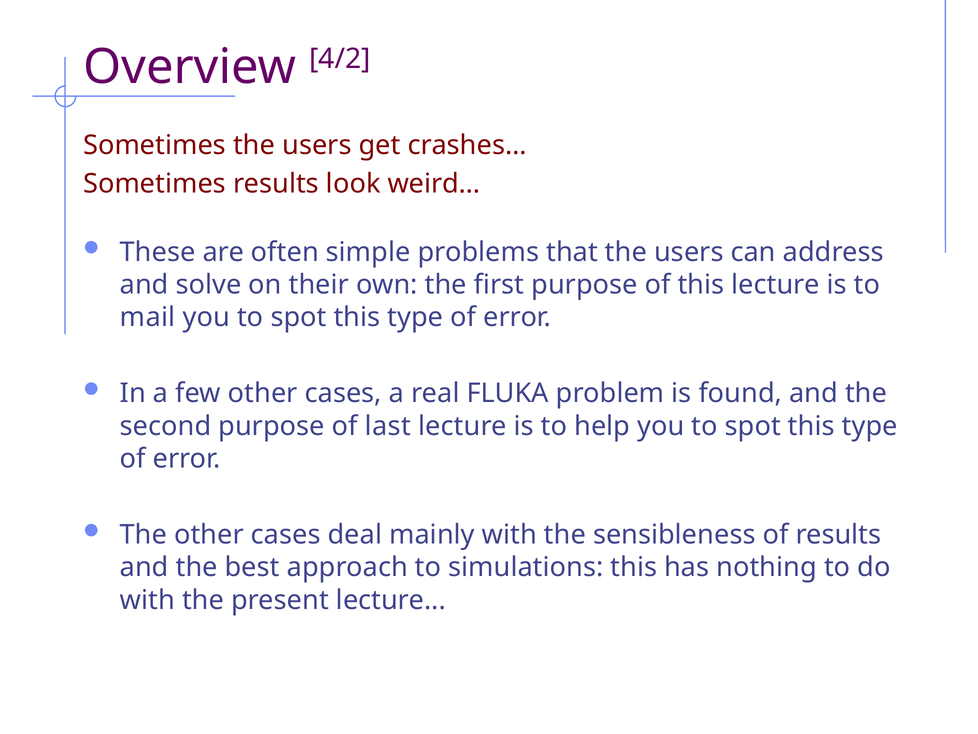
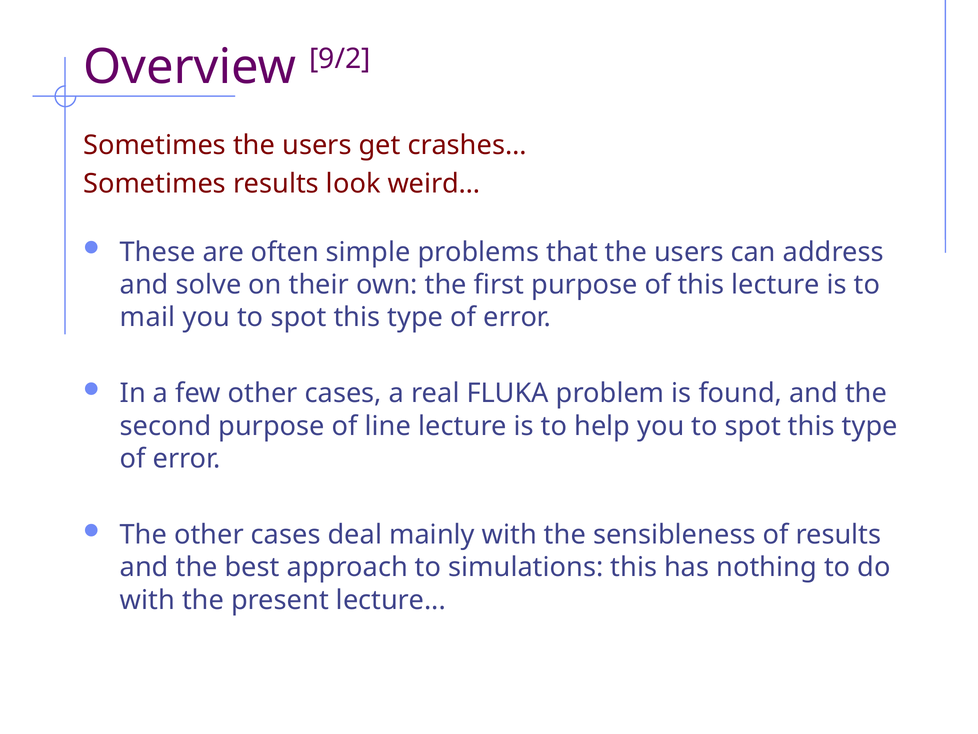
4/2: 4/2 -> 9/2 (340, 59)
last: last -> line (388, 426)
